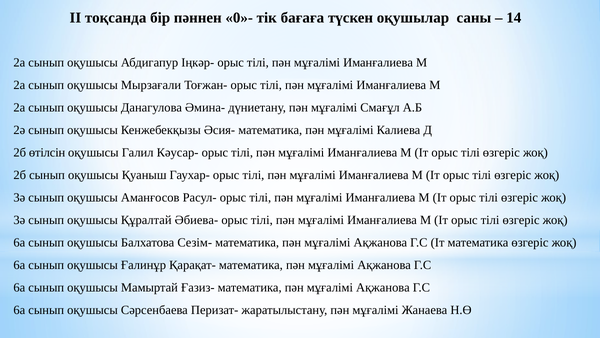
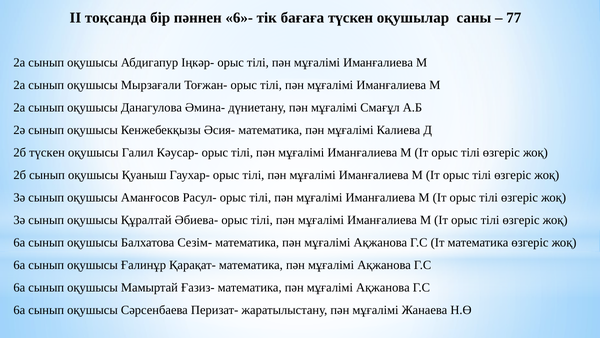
0»-: 0»- -> 6»- (239, 18)
14: 14 -> 77 (514, 18)
2б өтілсін: өтілсін -> түскен (47, 152)
